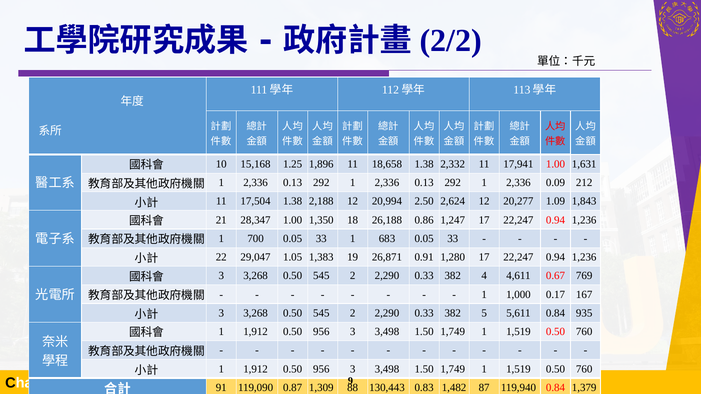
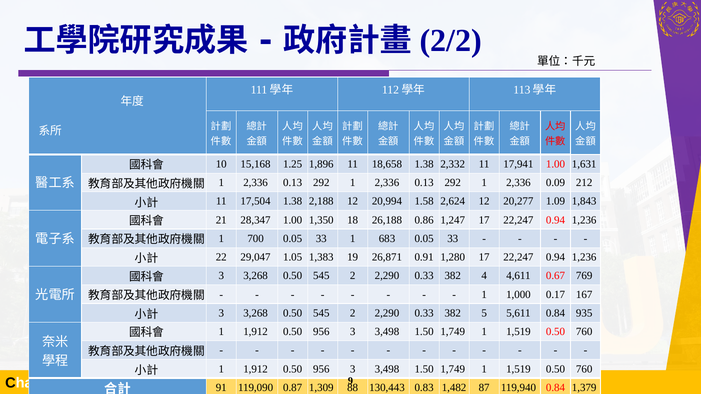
2.50: 2.50 -> 1.58 (424, 202)
